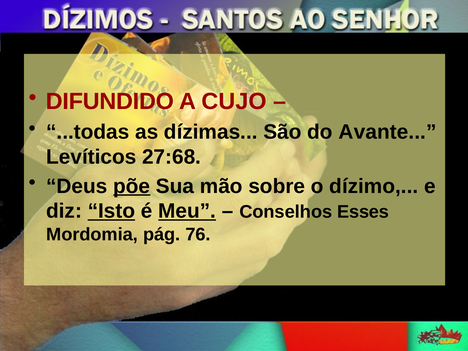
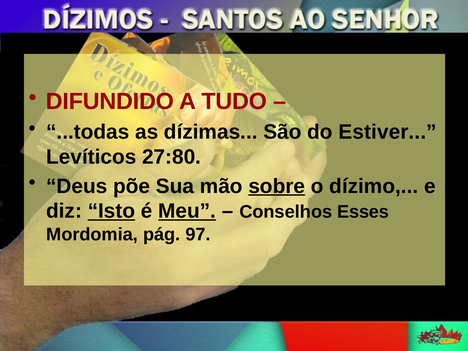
CUJO: CUJO -> TUDO (234, 102)
Avante: Avante -> Estiver (388, 132)
27:68: 27:68 -> 27:80 (172, 157)
põe underline: present -> none (132, 186)
sobre underline: none -> present (277, 186)
76: 76 -> 97 (198, 234)
